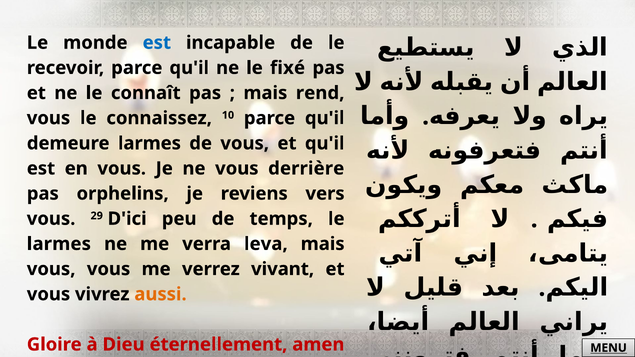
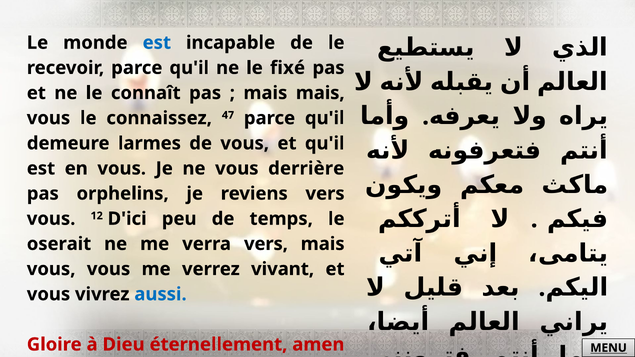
mais rend: rend -> mais (320, 93)
10: 10 -> 47 (228, 115)
29: 29 -> 12 (97, 216)
larmes: larmes -> oserait (59, 244)
verra leva: leva -> vers (266, 244)
aussi colour: orange -> blue (160, 294)
